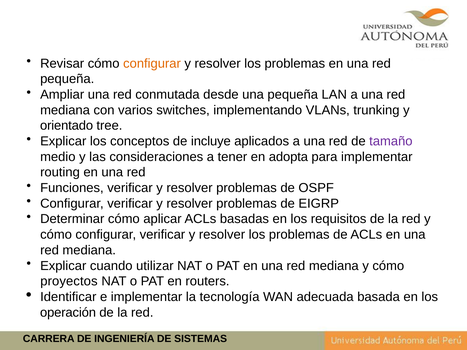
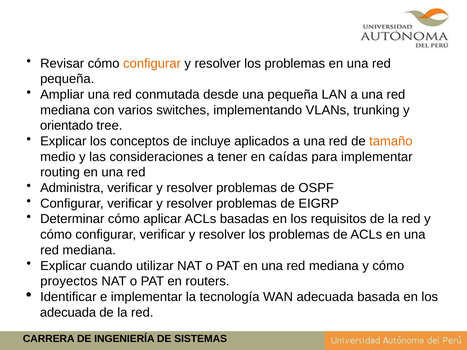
tamaño colour: purple -> orange (391, 141)
adopta: adopta -> caídas (288, 157)
Funciones: Funciones -> Administra (72, 188)
operación: operación -> adecuada (68, 313)
